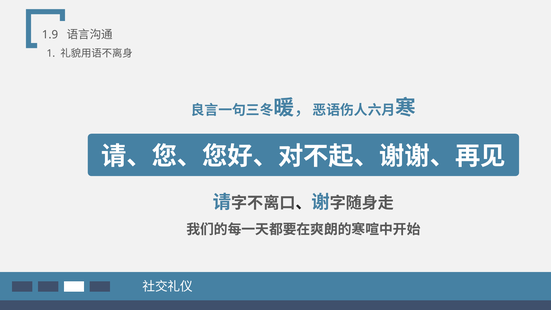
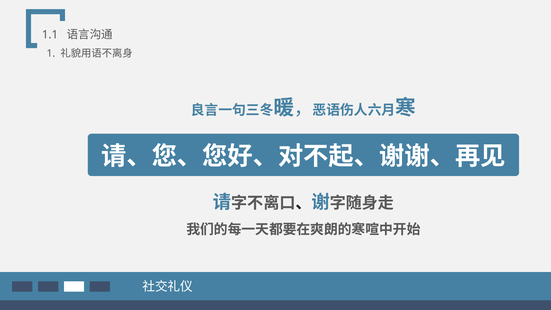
1.9: 1.9 -> 1.1 (50, 35)
